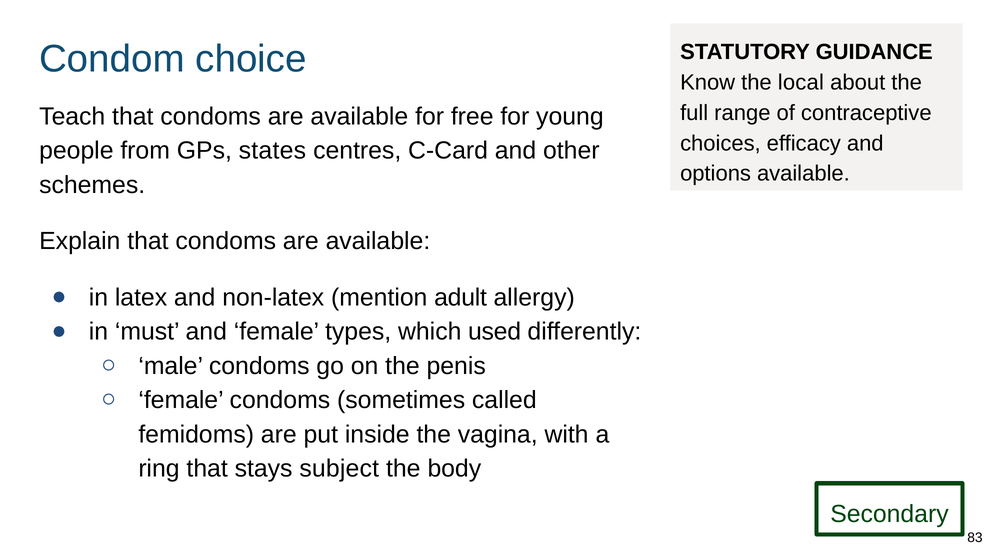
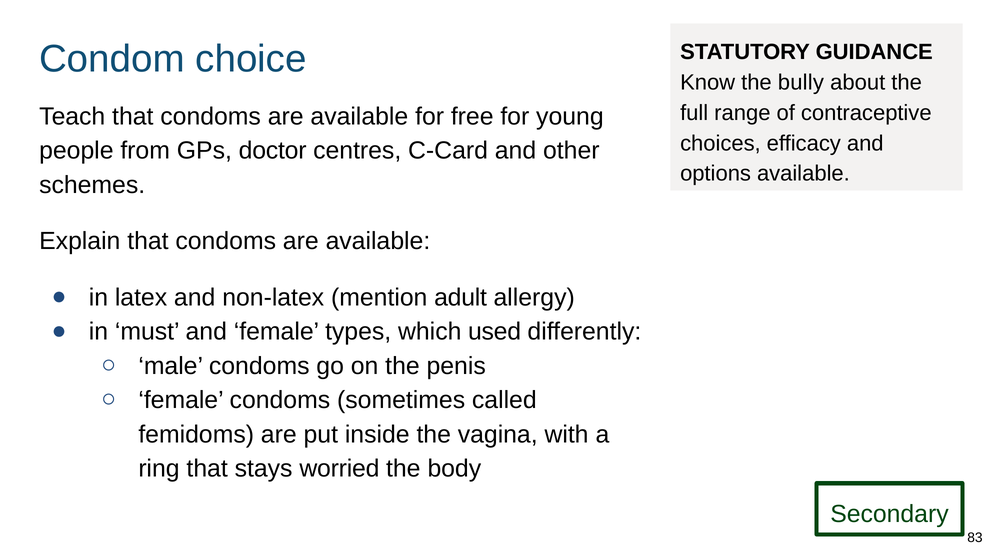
local: local -> bully (801, 82)
states: states -> doctor (273, 151)
subject: subject -> worried (339, 469)
